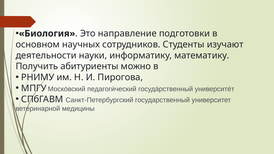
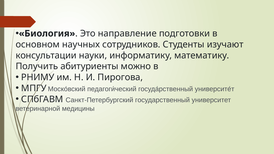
деятельности: деятельности -> консультации (46, 55)
